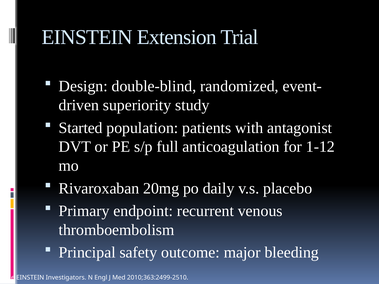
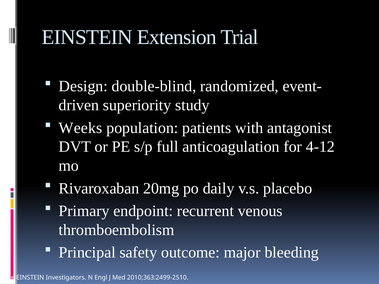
Started: Started -> Weeks (80, 128)
1-12: 1-12 -> 4-12 (320, 147)
